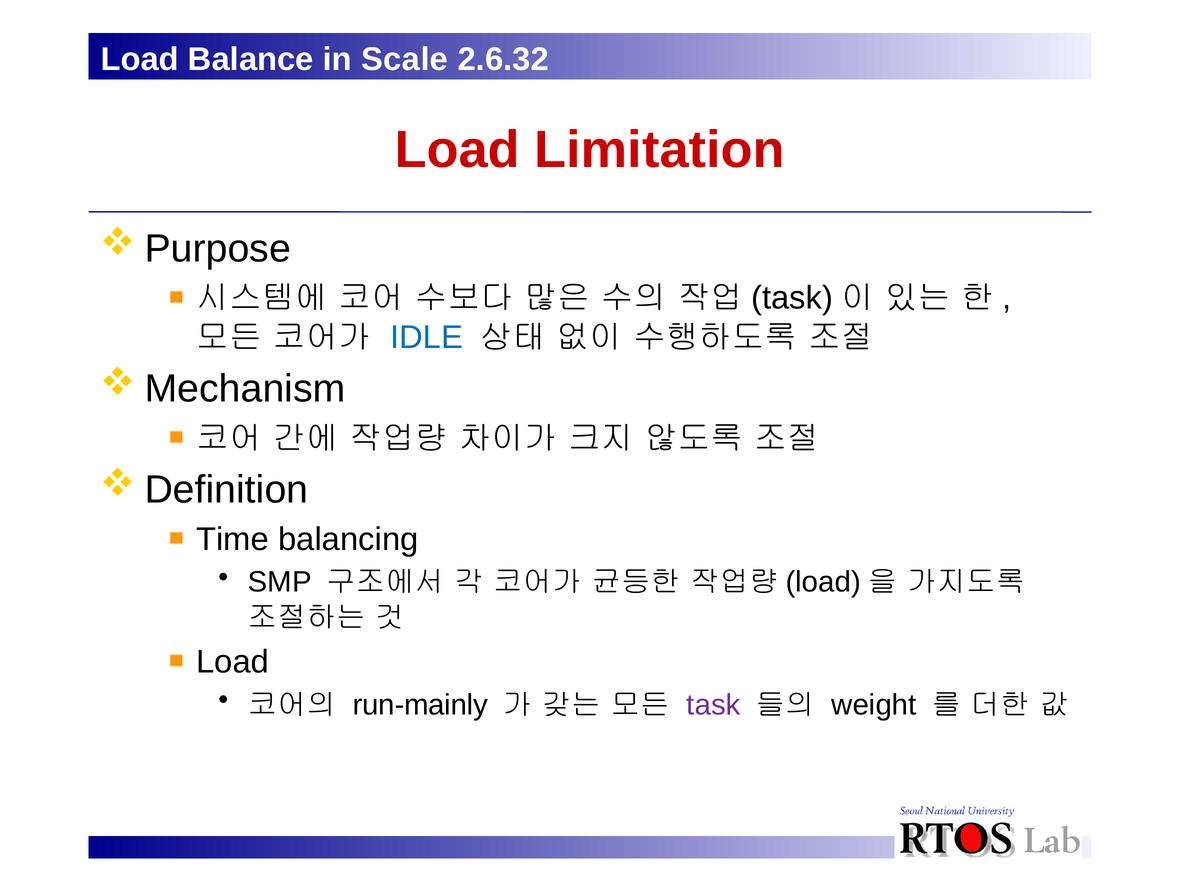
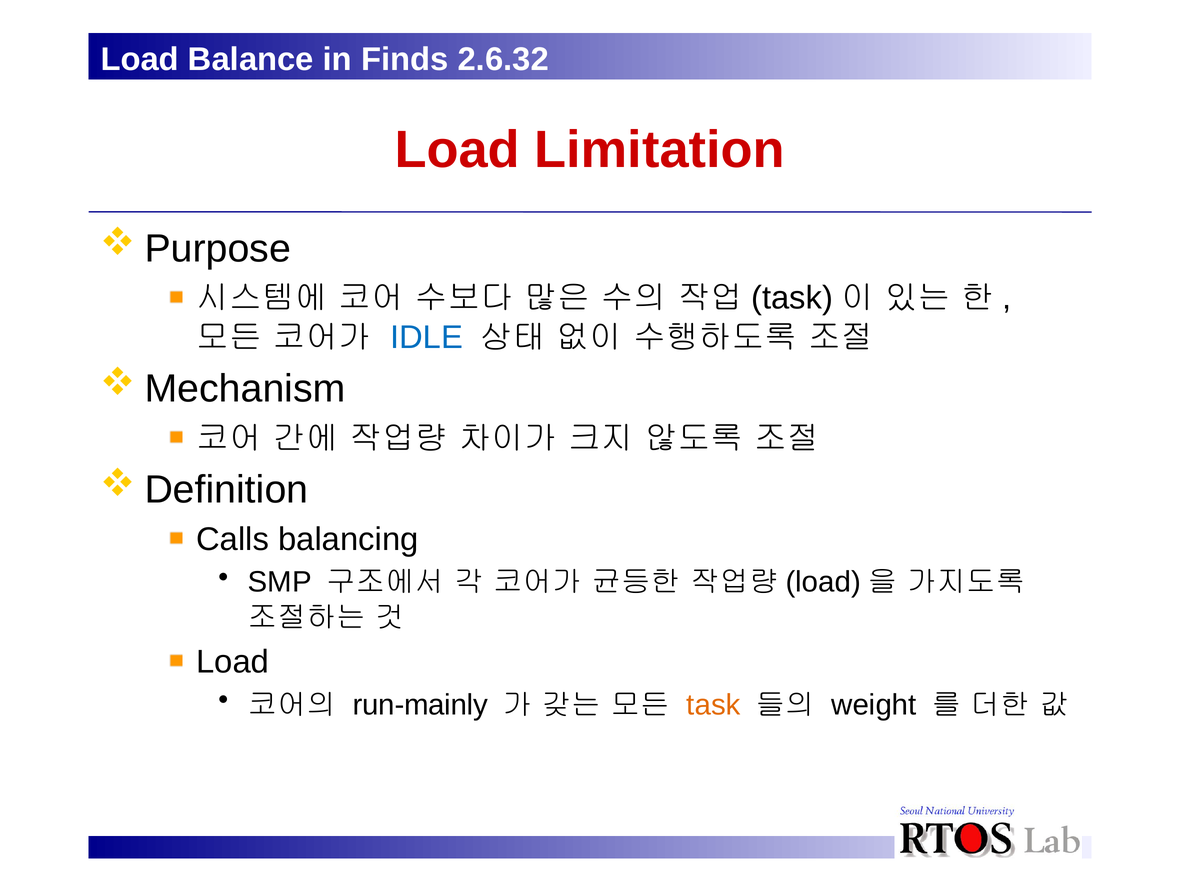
Scale: Scale -> Finds (405, 59)
Time: Time -> Calls (233, 539)
task colour: purple -> orange (714, 705)
